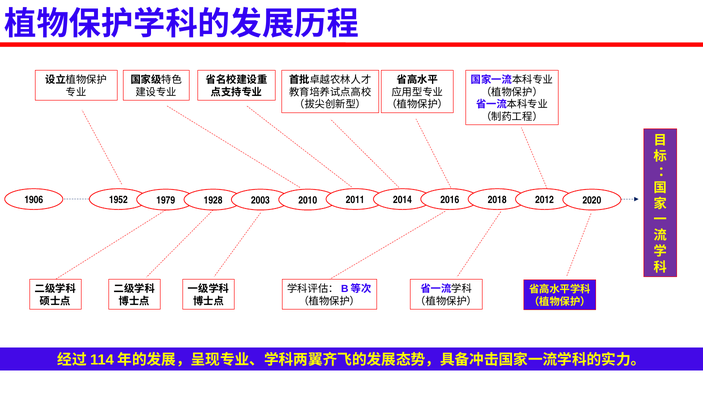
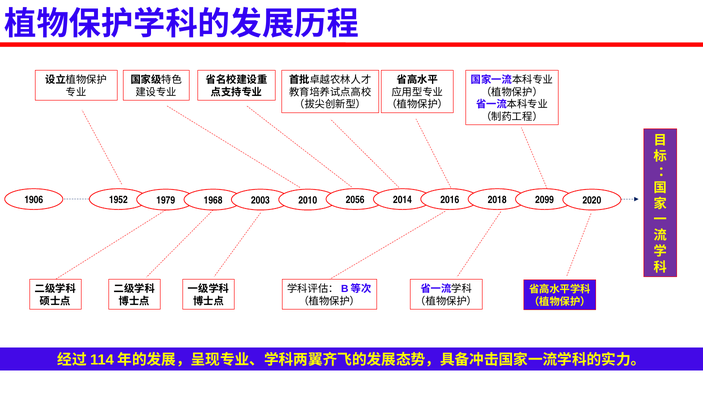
1928: 1928 -> 1968 (213, 200)
2011: 2011 -> 2056 (355, 199)
2012: 2012 -> 2099 (545, 200)
